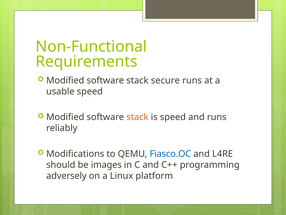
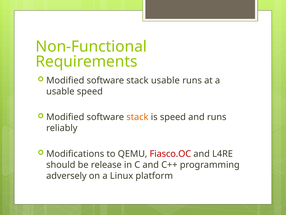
stack secure: secure -> usable (165, 80)
Fiasco.OC colour: blue -> red (170, 154)
images: images -> release (106, 165)
